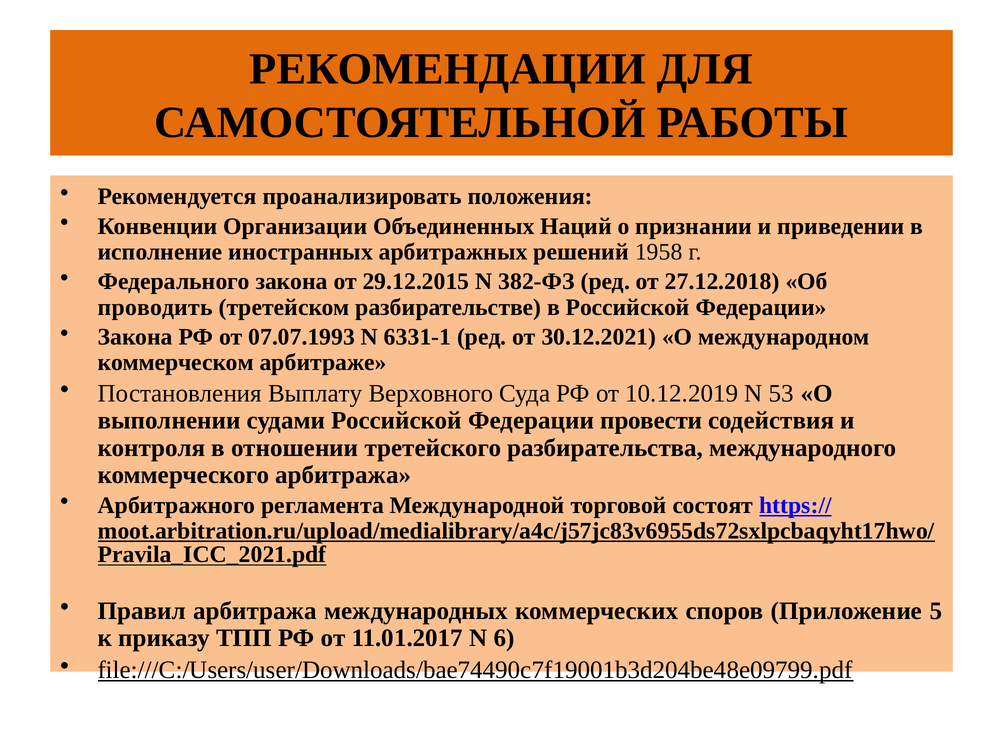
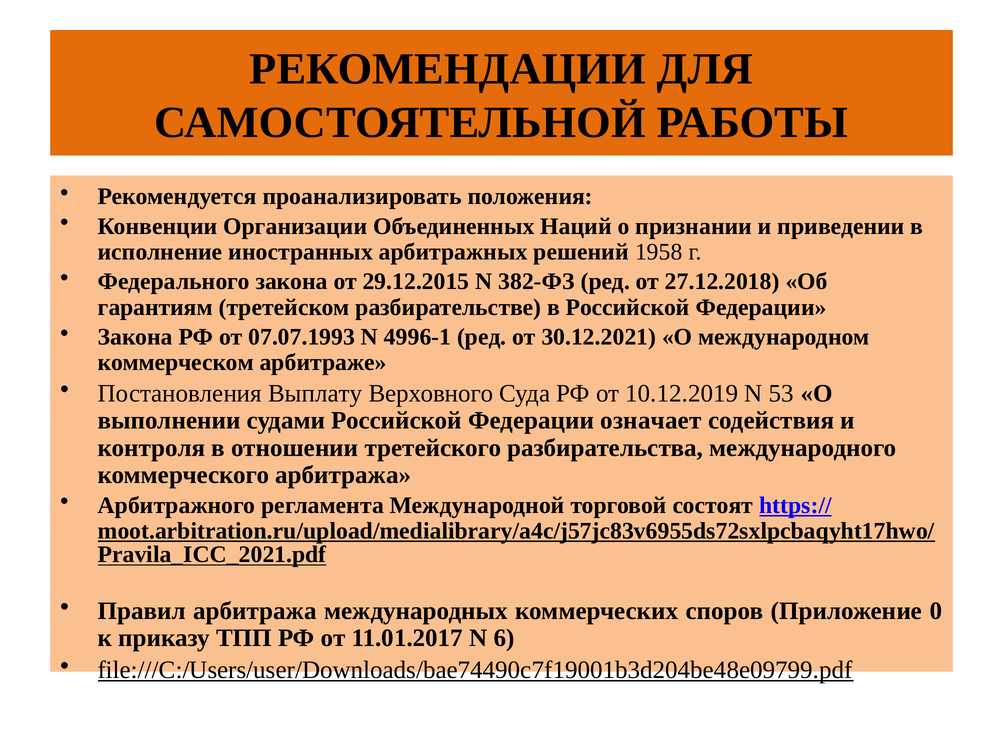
проводить: проводить -> гарантиям (155, 307)
6331-1: 6331-1 -> 4996-1 (418, 337)
провести: провести -> означает (651, 421)
5: 5 -> 0 (936, 611)
